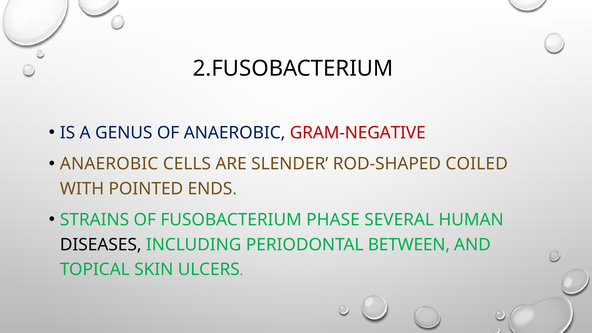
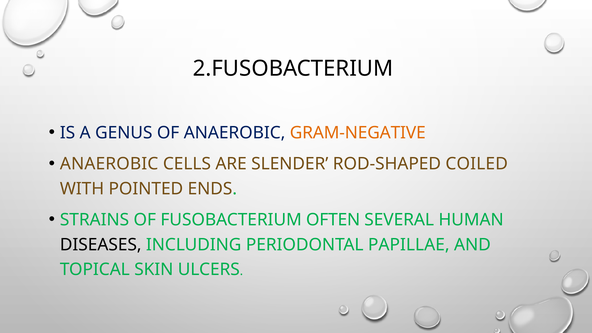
GRAM-NEGATIVE colour: red -> orange (358, 133)
PHASE: PHASE -> OFTEN (333, 220)
BETWEEN: BETWEEN -> PAPILLAE (409, 245)
